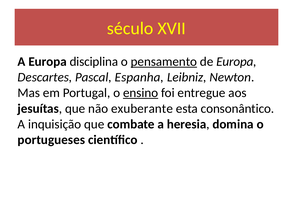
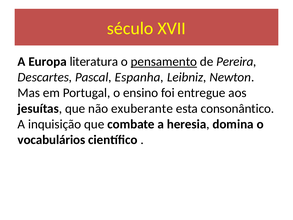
disciplina: disciplina -> literatura (94, 61)
de Europa: Europa -> Pereira (236, 61)
ensino underline: present -> none (141, 93)
portugueses: portugueses -> vocabulários (51, 140)
